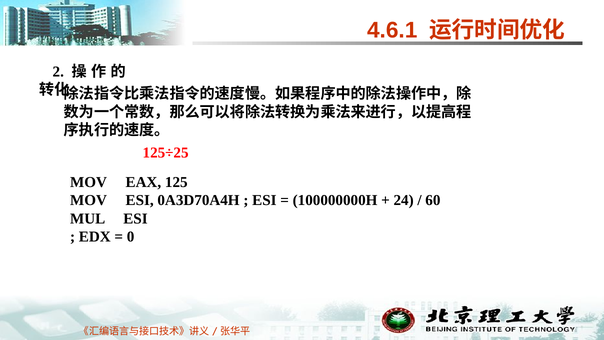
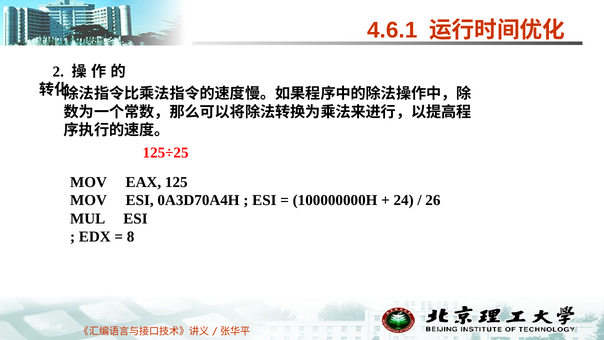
60: 60 -> 26 (433, 200)
0: 0 -> 8 (131, 237)
